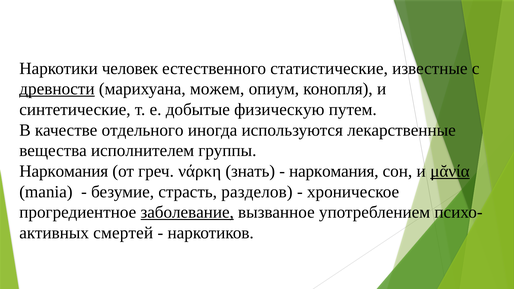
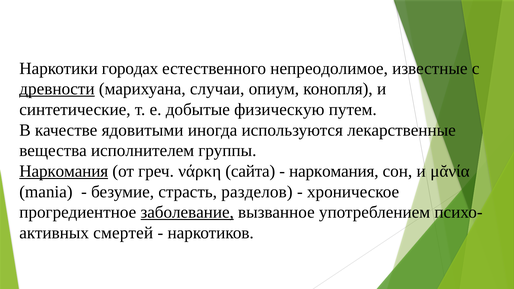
человек: человек -> городах (130, 68)
статистические: статистические -> непреодолимое (329, 68)
можем: можем -> случаи (217, 89)
отдельного: отдельного -> ядовитыми (143, 130)
Наркомания underline: none -> present (64, 171)
знать: знать -> сайта (250, 171)
μᾰνία underline: present -> none (450, 171)
